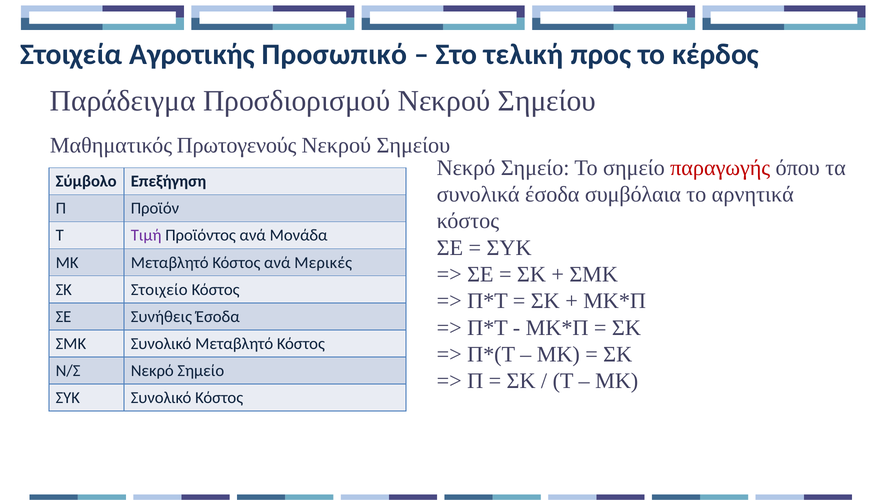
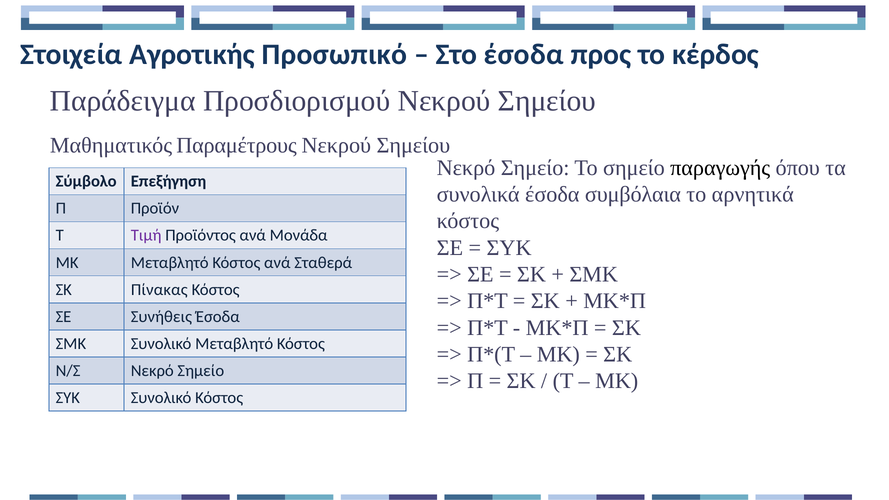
Στο τελική: τελική -> έσοδα (524, 55)
Πρωτογενούς: Πρωτογενούς -> Παραμέτρους (237, 146)
παραγωγής colour: red -> black (720, 168)
Μερικές: Μερικές -> Σταθερά (323, 263)
Στοιχείο: Στοιχείο -> Πίνακας (159, 290)
